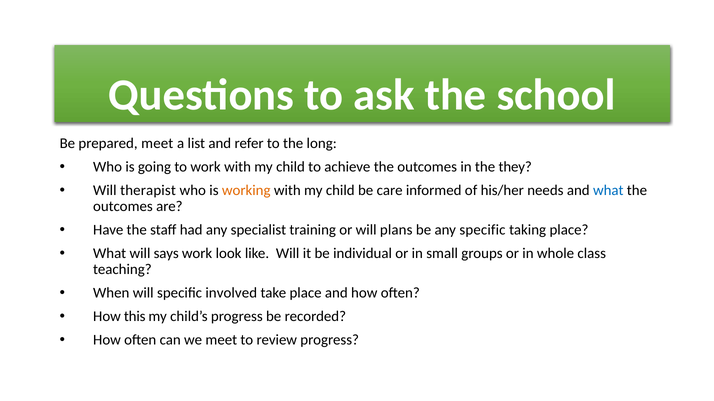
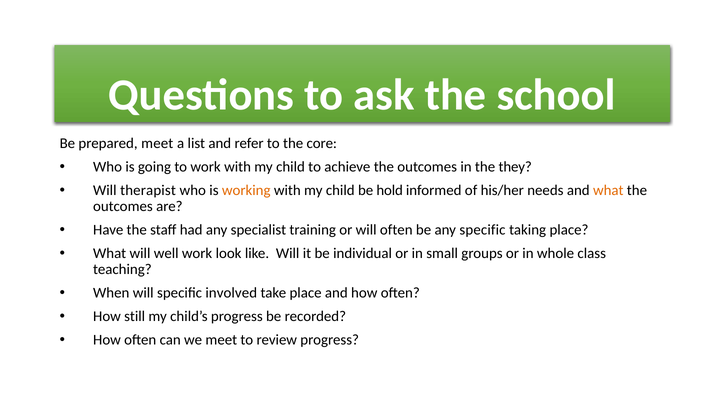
long: long -> core (322, 143)
care: care -> hold (390, 191)
what colour: blue -> orange (608, 191)
will plans: plans -> often (396, 230)
says: says -> well (166, 254)
this: this -> still (135, 317)
